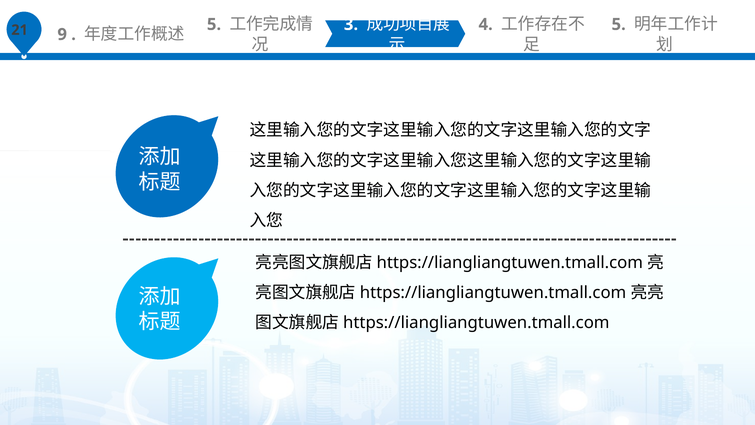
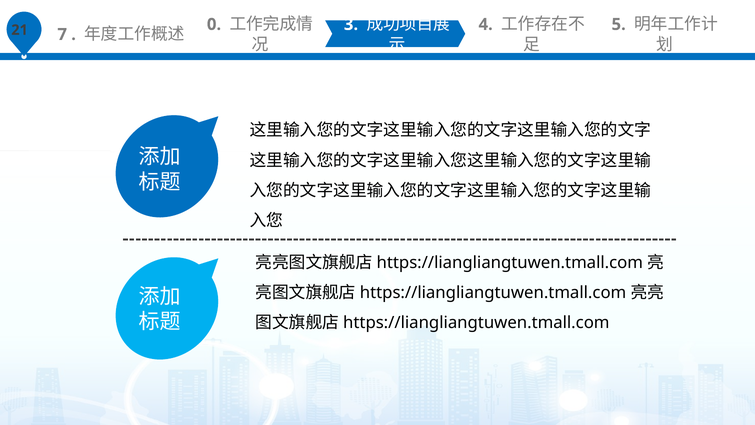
9: 9 -> 7 (62, 34)
5: 5 -> 0 (214, 24)
